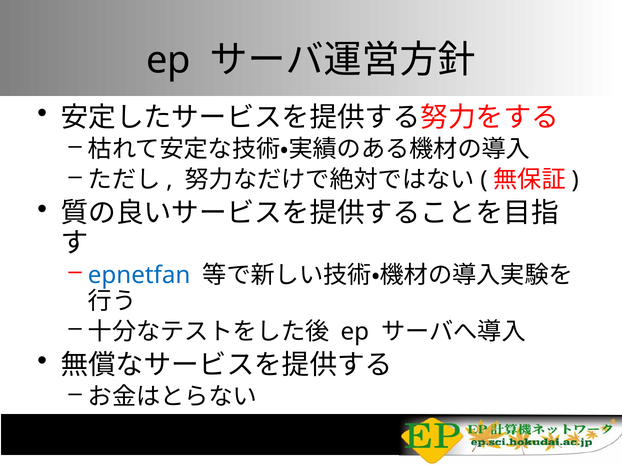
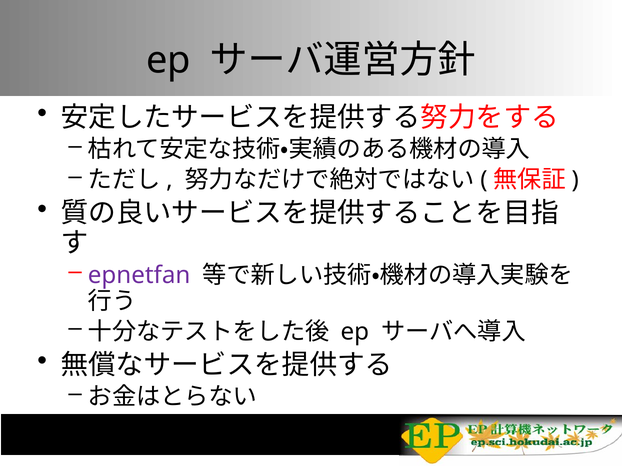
epnetfan colour: blue -> purple (139, 275)
